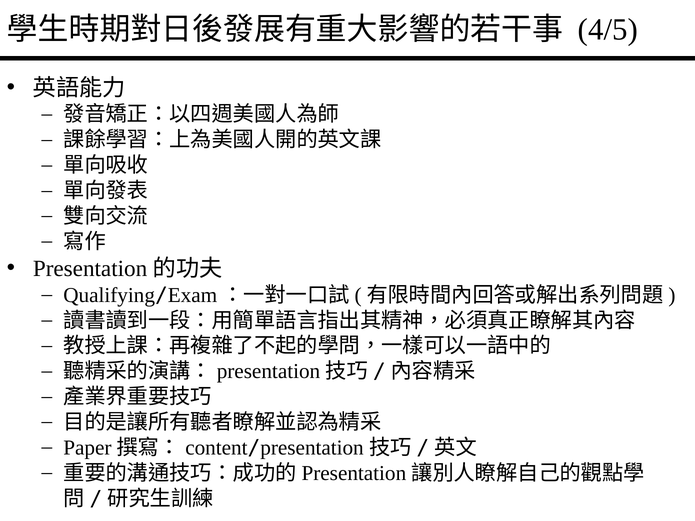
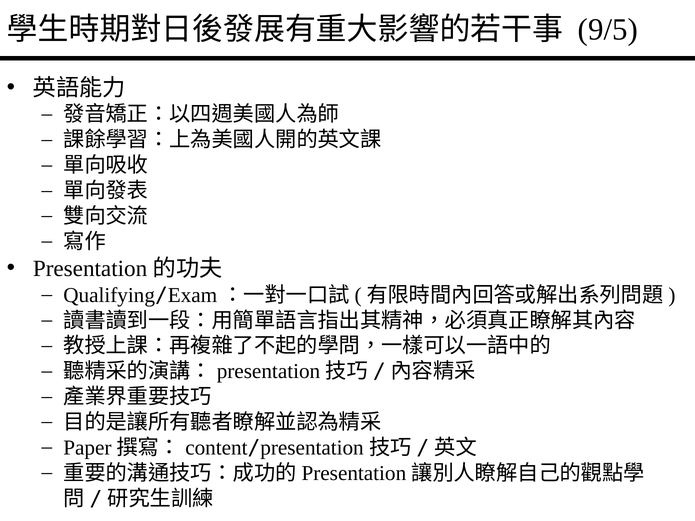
4/5: 4/5 -> 9/5 (608, 30)
